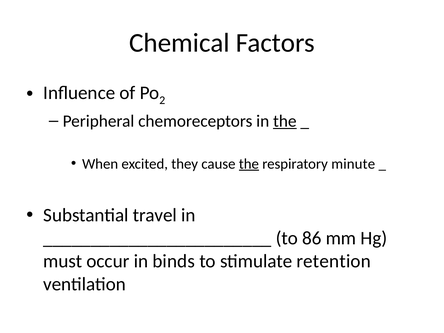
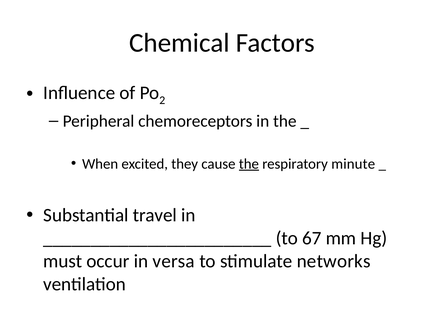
the underline: present -> none (285, 121)
86: 86 -> 67 (312, 238)
binds: binds -> versa (174, 261)
retention: retention -> networks (334, 261)
